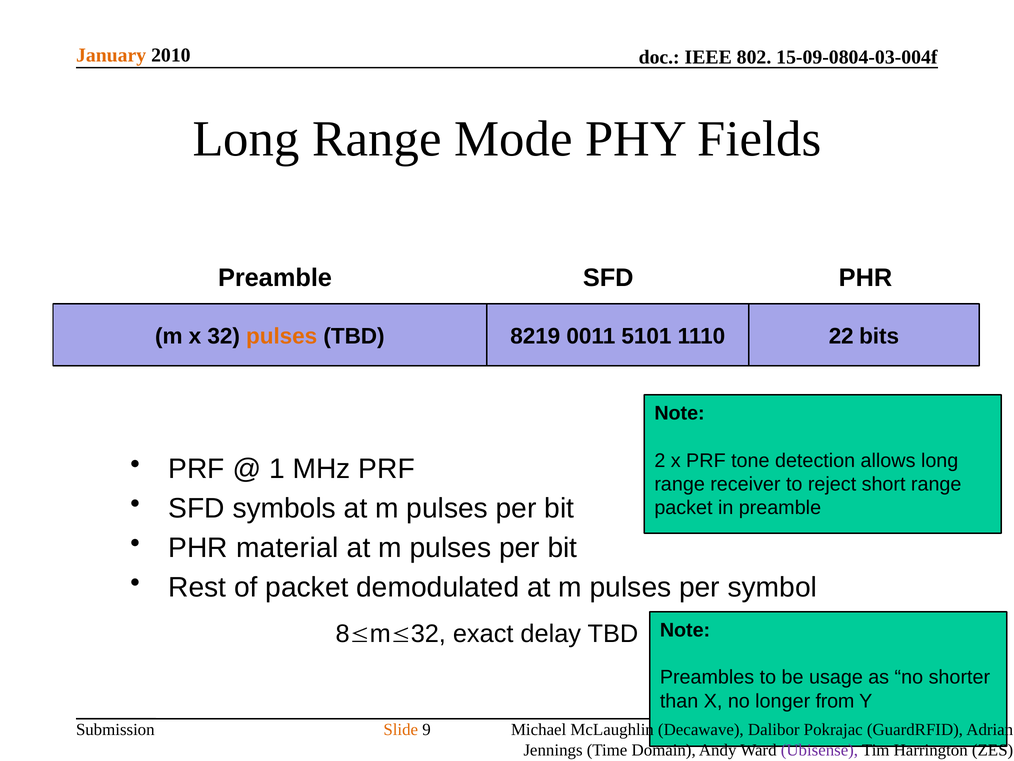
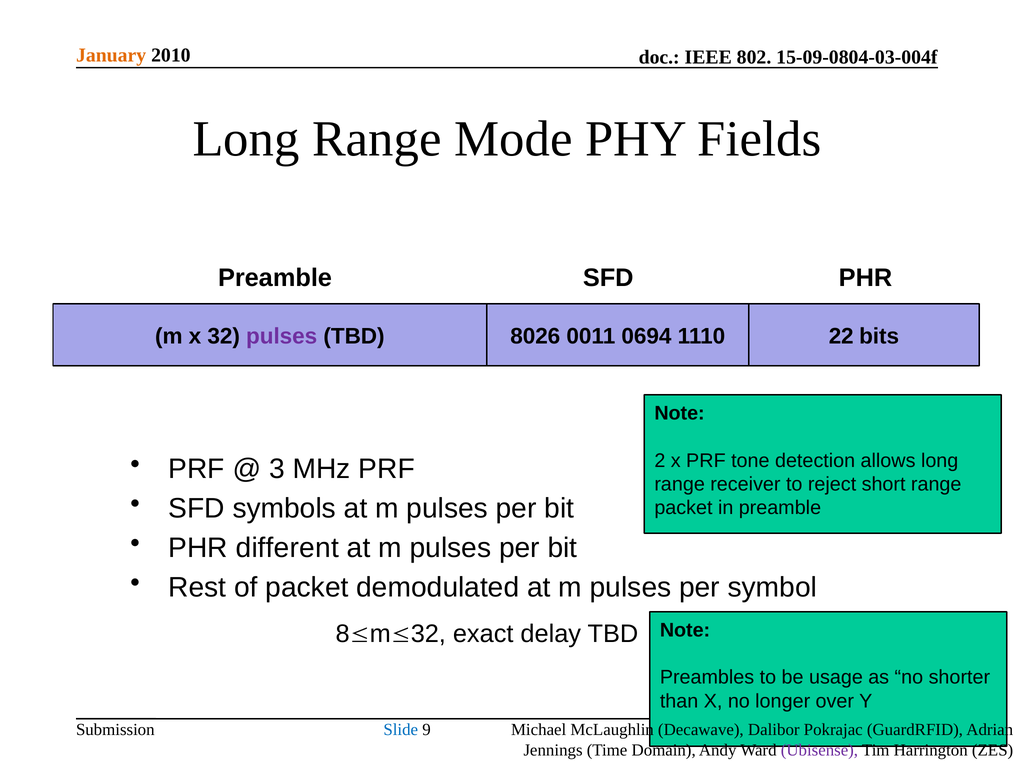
pulses colour: orange -> purple (282, 336)
8219: 8219 -> 8026 (535, 336)
5101: 5101 -> 0694 (646, 336)
1: 1 -> 3 (277, 469)
material: material -> different (287, 548)
from: from -> over (835, 701)
Slide colour: orange -> blue (401, 729)
